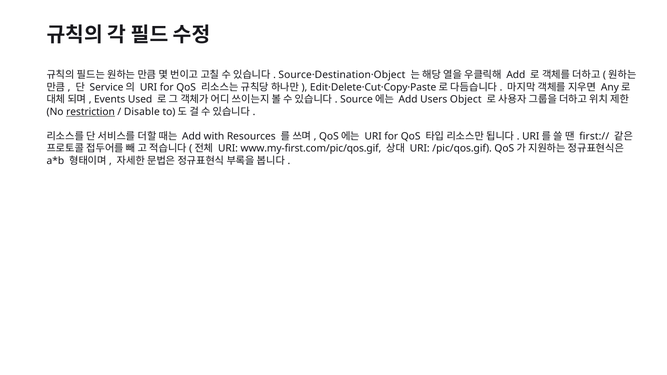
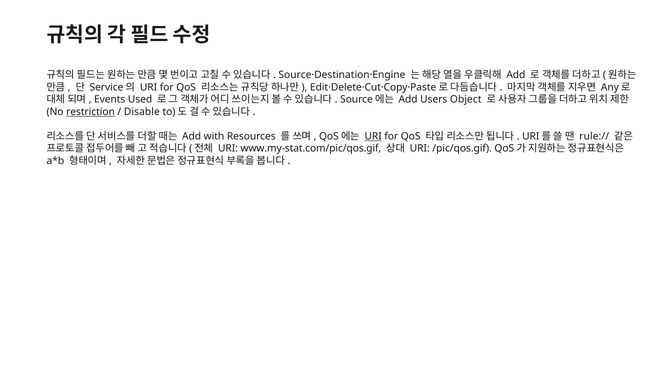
Source·Destination·Object: Source·Destination·Object -> Source·Destination·Engine (342, 75)
URI underline: none -> present (373, 136)
first://: first:// -> rule:// (594, 136)
www.my-first.com/pic/qos.gif: www.my-first.com/pic/qos.gif -> www.my-stat.com/pic/qos.gif (311, 148)
